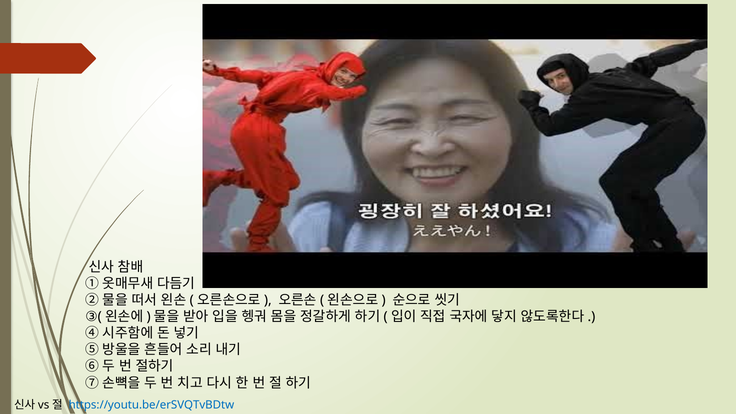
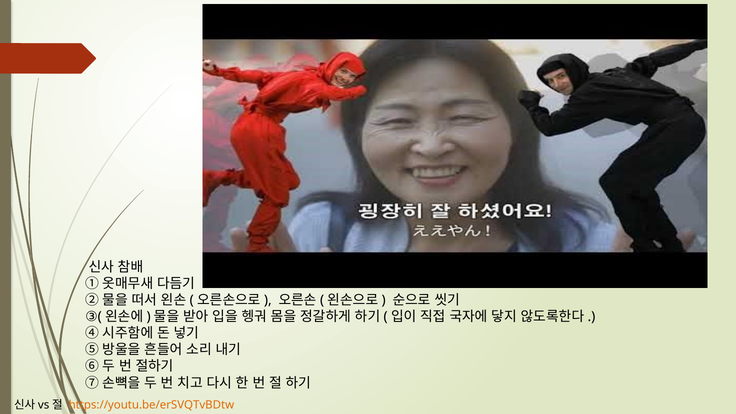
https://youtu.be/erSVQTvBDtw colour: blue -> orange (151, 405)
